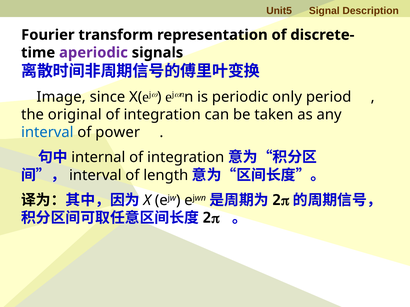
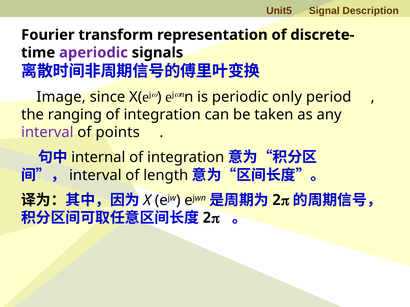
original: original -> ranging (75, 115)
interval colour: blue -> purple (47, 133)
power: power -> points (118, 133)
